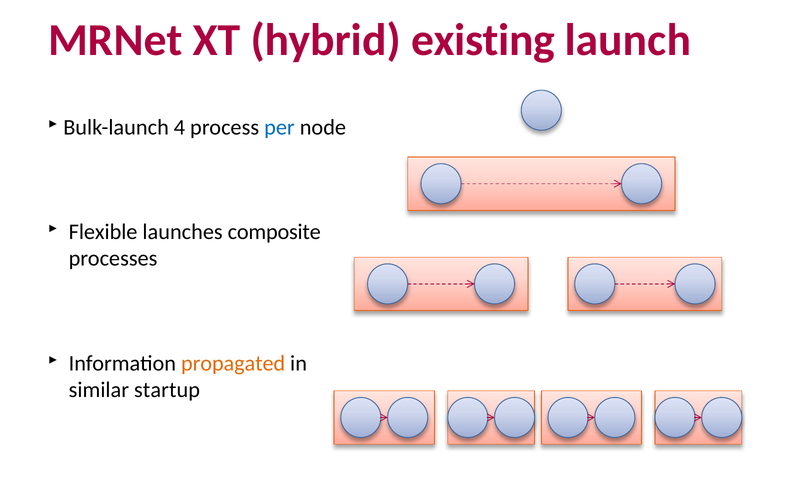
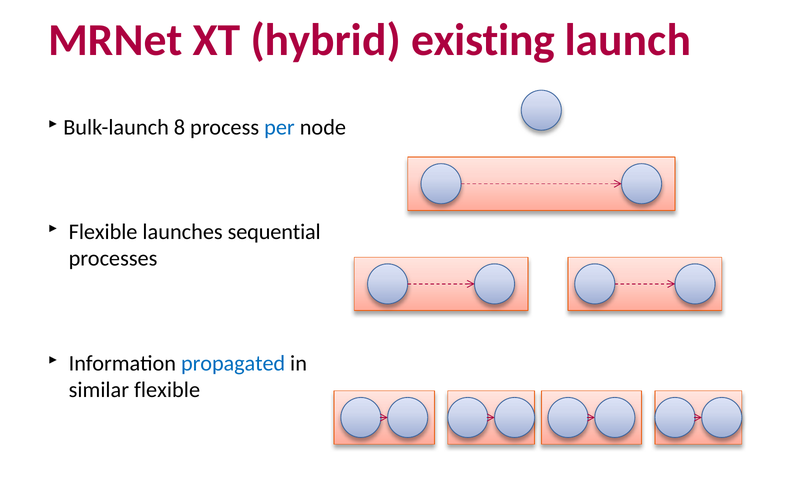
4: 4 -> 8 (179, 127)
composite: composite -> sequential (274, 232)
propagated colour: orange -> blue (233, 363)
similar startup: startup -> flexible (167, 390)
